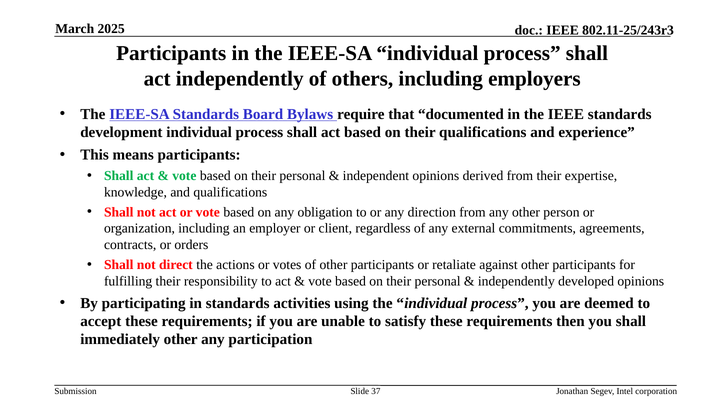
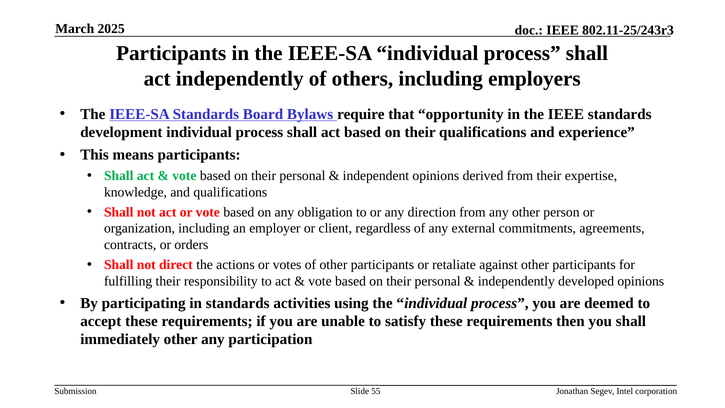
documented: documented -> opportunity (461, 114)
37: 37 -> 55 (376, 391)
